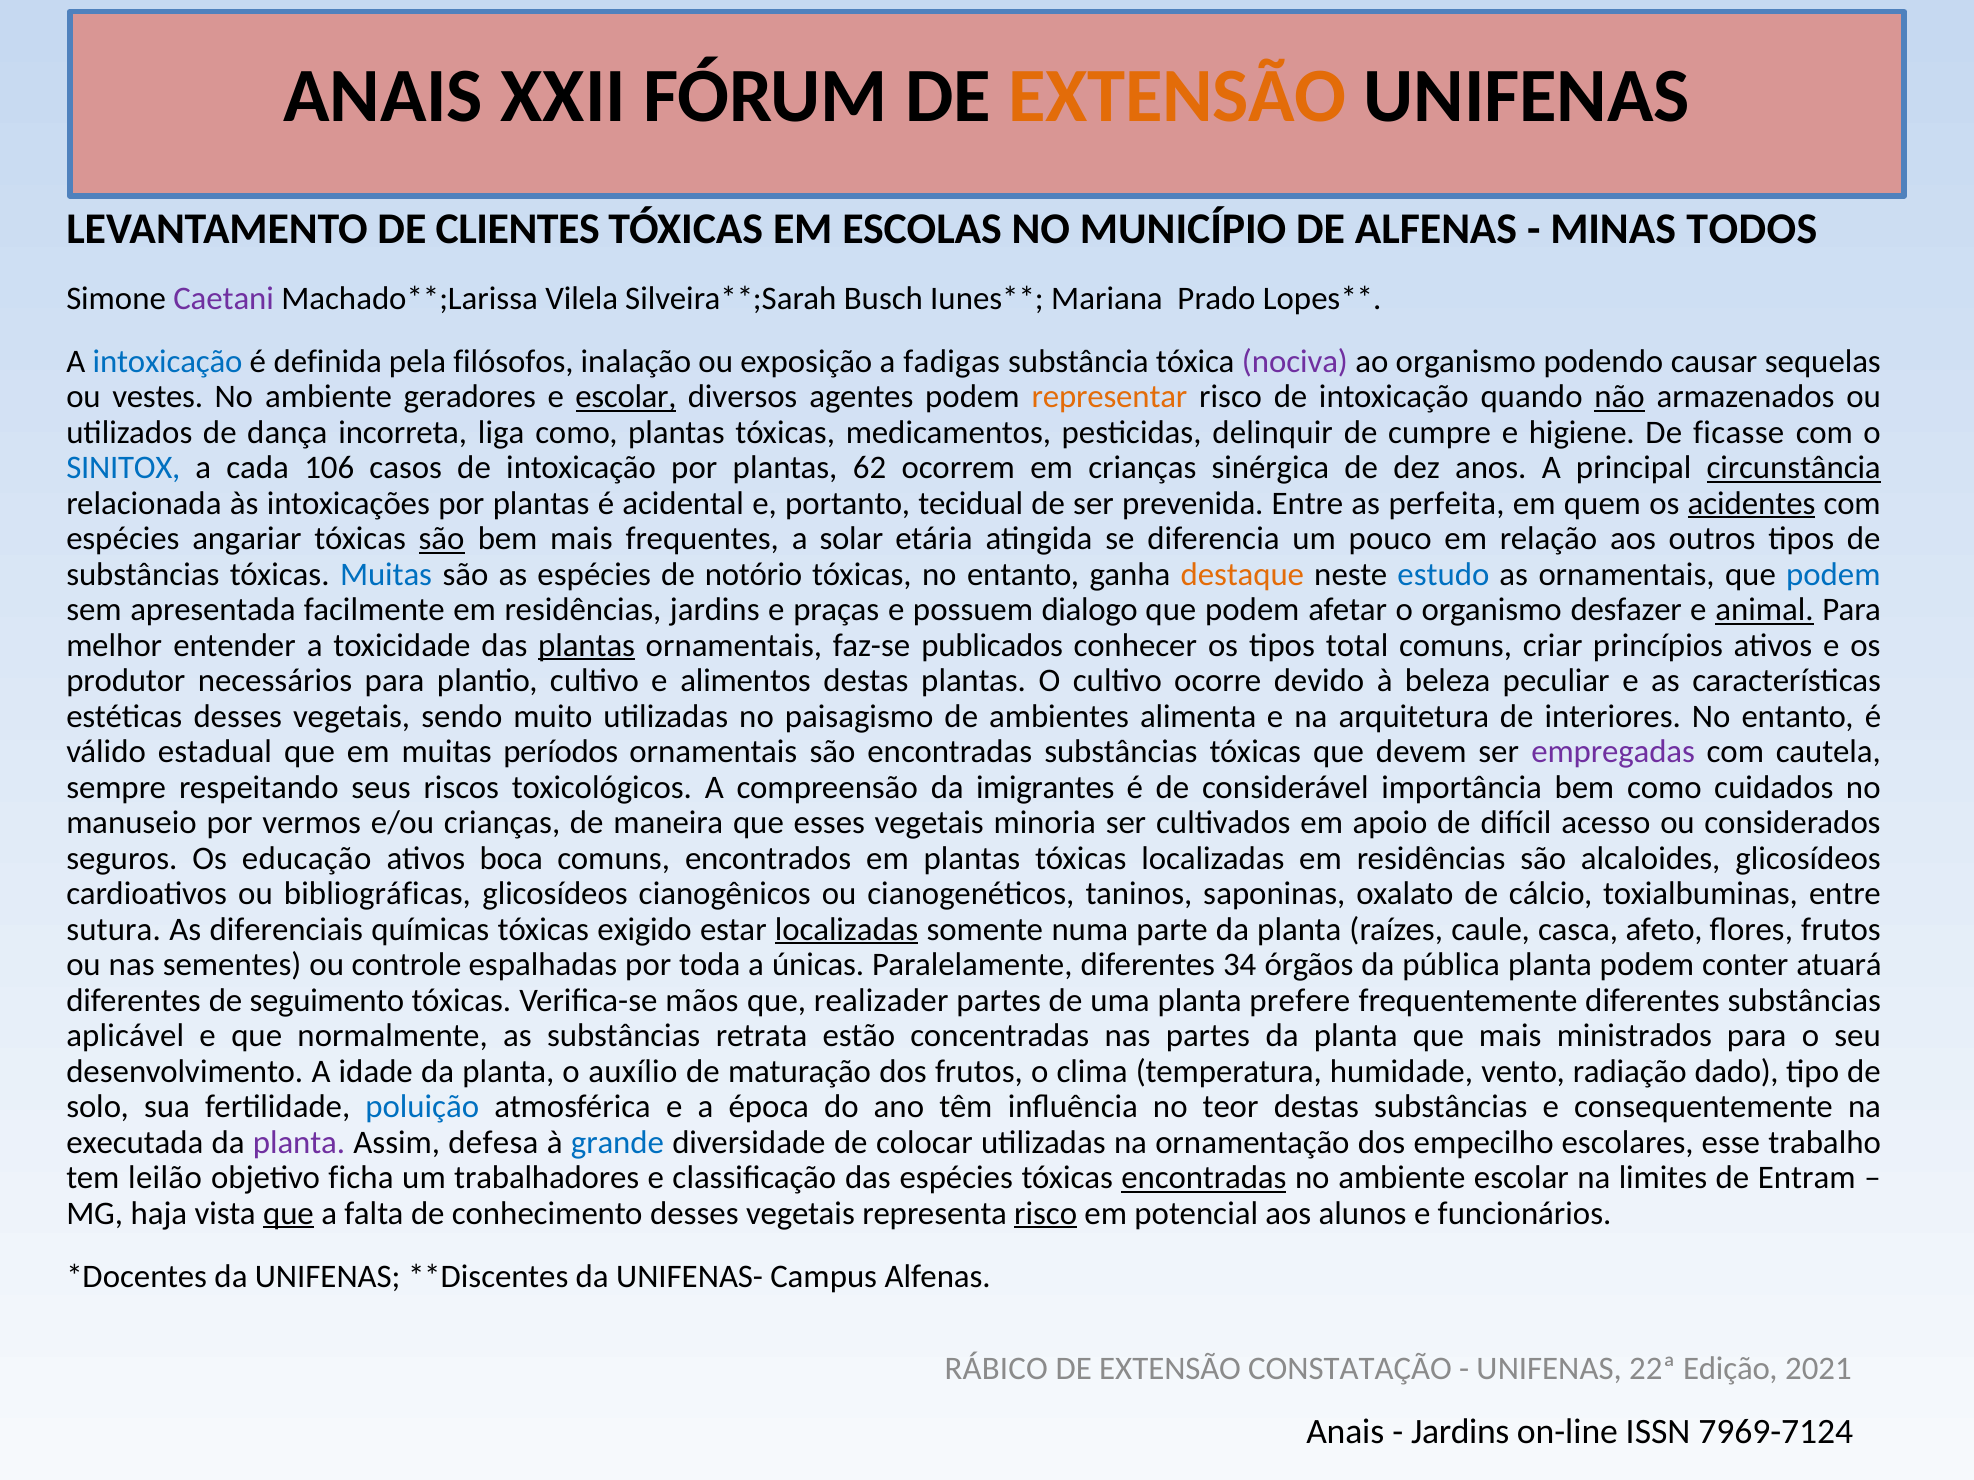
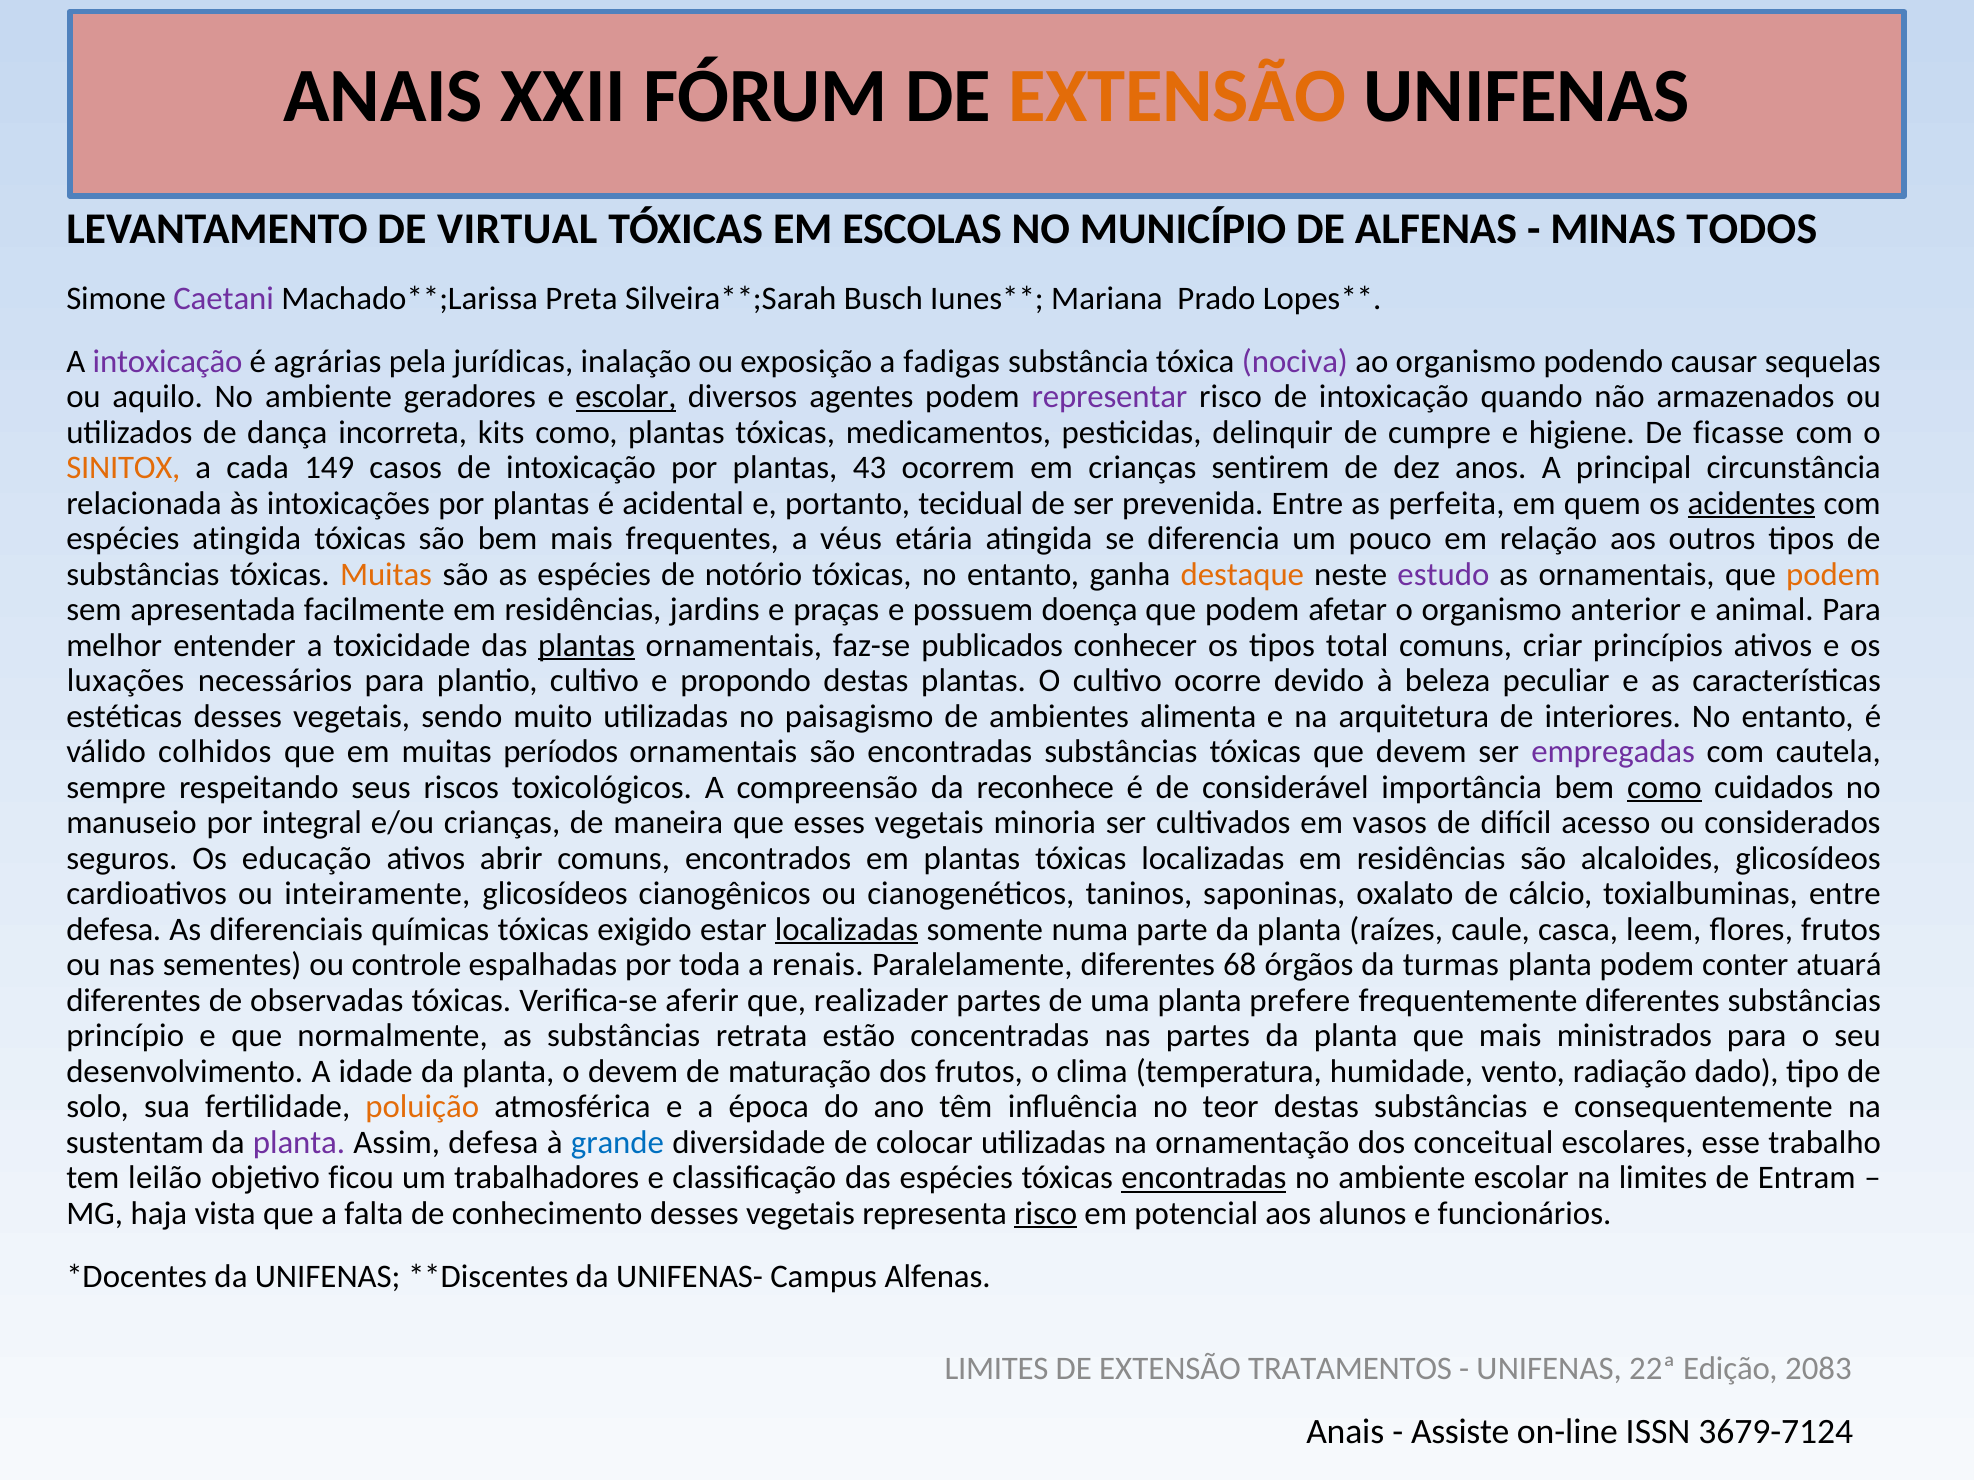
CLIENTES: CLIENTES -> VIRTUAL (517, 229)
Vilela: Vilela -> Preta (582, 298)
intoxicação colour: blue -> purple (168, 361)
definida: definida -> agrárias (328, 361)
filósofos: filósofos -> jurídicas (513, 361)
vestes: vestes -> aquilo (158, 397)
representar colour: orange -> purple (1109, 397)
não underline: present -> none (1620, 397)
liga: liga -> kits (501, 432)
SINITOX colour: blue -> orange (123, 468)
106: 106 -> 149 (329, 468)
62: 62 -> 43 (870, 468)
sinérgica: sinérgica -> sentirem (1270, 468)
circunstância underline: present -> none (1794, 468)
espécies angariar: angariar -> atingida (247, 539)
são underline: present -> none (442, 539)
solar: solar -> véus (851, 539)
Muitas colour: blue -> orange (386, 574)
estudo colour: blue -> purple (1443, 574)
podem colour: blue -> orange (1833, 574)
dialogo: dialogo -> doença (1090, 610)
desfazer: desfazer -> anterior (1626, 610)
animal underline: present -> none (1765, 610)
produtor: produtor -> luxações (126, 681)
alimentos: alimentos -> propondo (746, 681)
estadual: estadual -> colhidos (215, 752)
imigrantes: imigrantes -> reconhece (1045, 788)
como underline: none -> present (1664, 788)
vermos: vermos -> integral (312, 823)
apoio: apoio -> vasos (1390, 823)
boca: boca -> abrir (511, 859)
bibliográficas: bibliográficas -> inteiramente (377, 894)
sutura: sutura -> defesa (114, 930)
afeto: afeto -> leem (1664, 930)
únicas: únicas -> renais (818, 965)
34: 34 -> 68 (1240, 965)
pública: pública -> turmas (1451, 965)
seguimento: seguimento -> observadas (327, 1001)
mãos: mãos -> aferir (702, 1001)
aplicável: aplicável -> princípio (125, 1036)
o auxílio: auxílio -> devem (633, 1072)
poluição colour: blue -> orange (422, 1107)
executada: executada -> sustentam (135, 1143)
empecilho: empecilho -> conceitual (1484, 1143)
ficha: ficha -> ficou (361, 1178)
que underline: present -> none (288, 1214)
RÁBICO: RÁBICO -> LIMITES (997, 1369)
CONSTATAÇÃO: CONSTATAÇÃO -> TRATAMENTOS (1350, 1369)
2021: 2021 -> 2083 (1818, 1369)
Jardins: Jardins -> Assiste (1460, 1433)
7969-7124: 7969-7124 -> 3679-7124 (1776, 1433)
